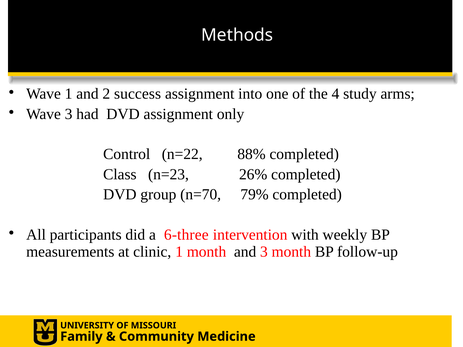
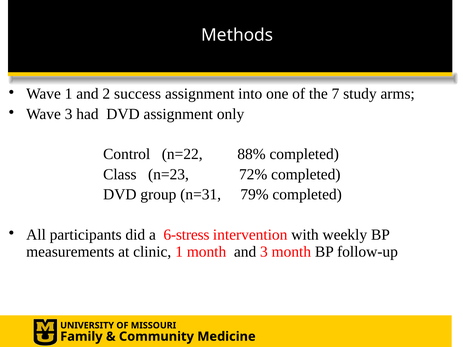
4: 4 -> 7 (335, 94)
26%: 26% -> 72% (253, 174)
n=70: n=70 -> n=31 (201, 195)
6-three: 6-three -> 6-stress (186, 235)
